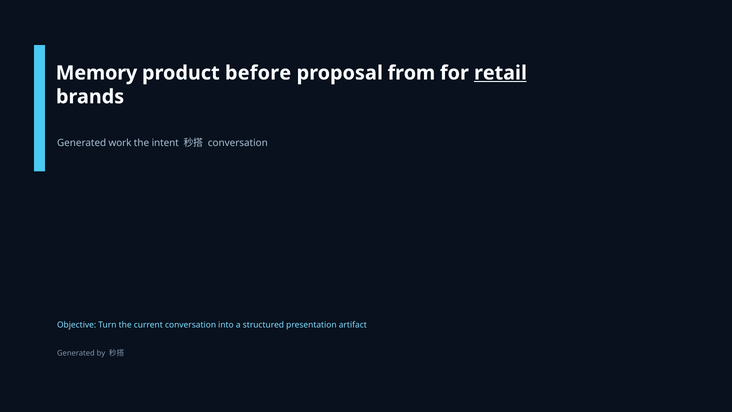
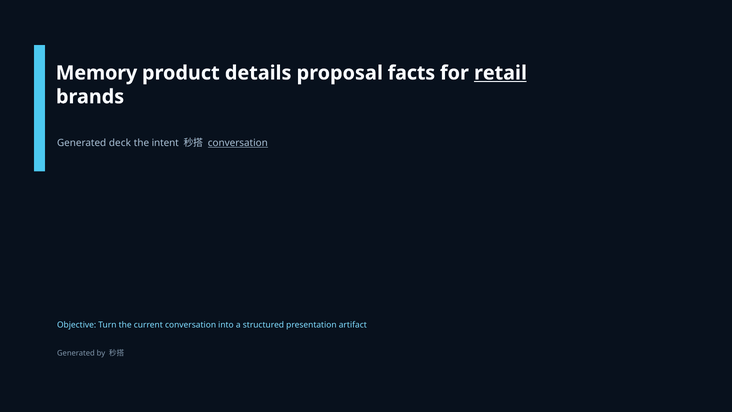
before: before -> details (258, 73)
from: from -> facts (411, 73)
work: work -> deck (120, 143)
conversation underline: none -> present (238, 143)
